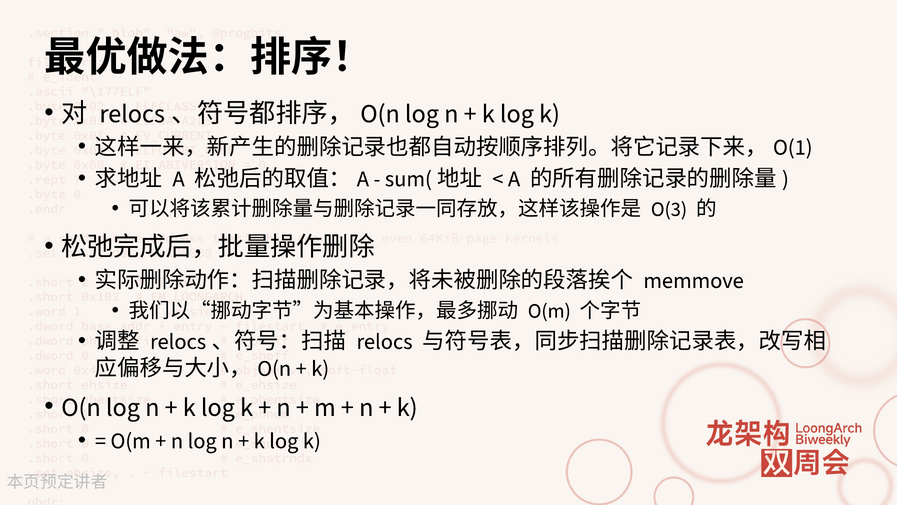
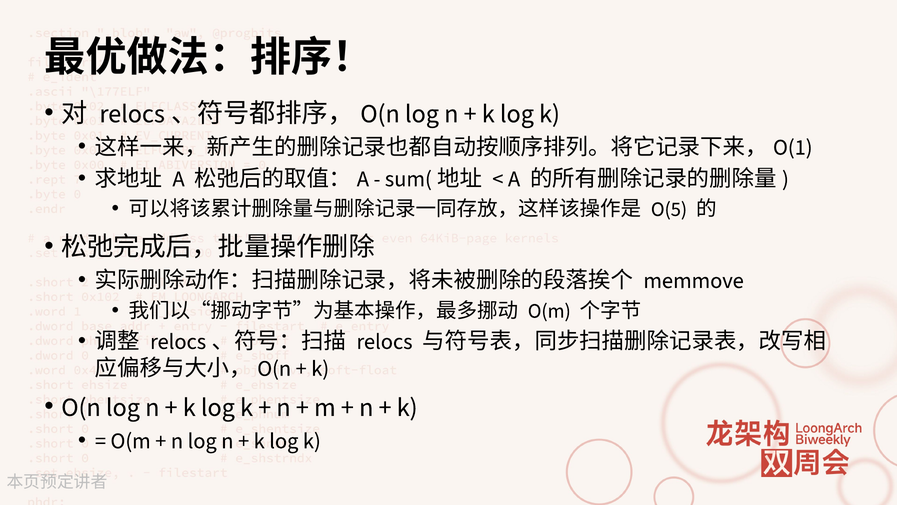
O(3: O(3 -> O(5 (669, 209)
